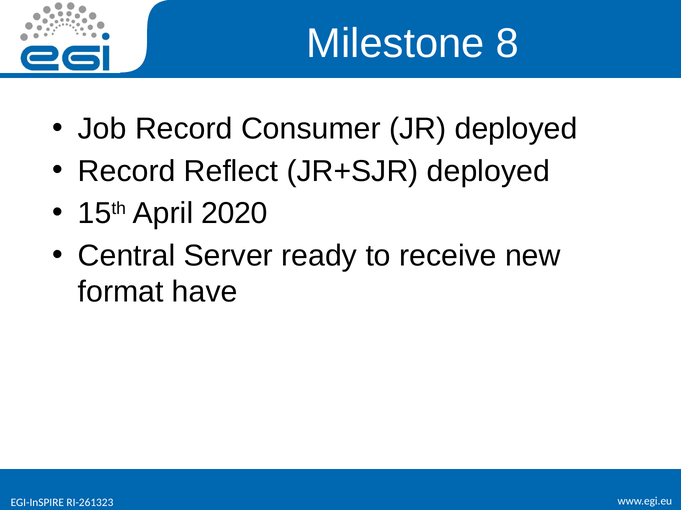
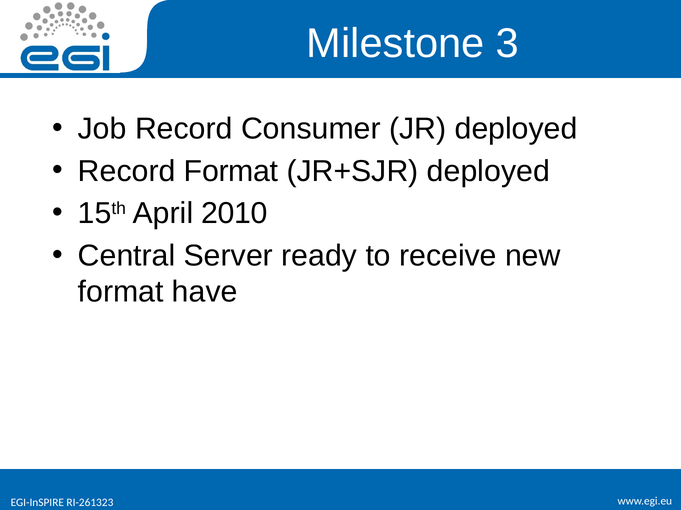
8: 8 -> 3 (508, 44)
Record Reflect: Reflect -> Format (231, 171)
2020: 2020 -> 2010 (234, 214)
